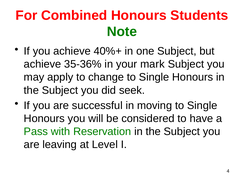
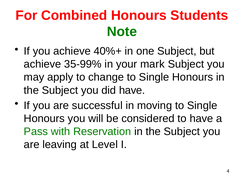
35-36%: 35-36% -> 35-99% (83, 64)
did seek: seek -> have (132, 90)
